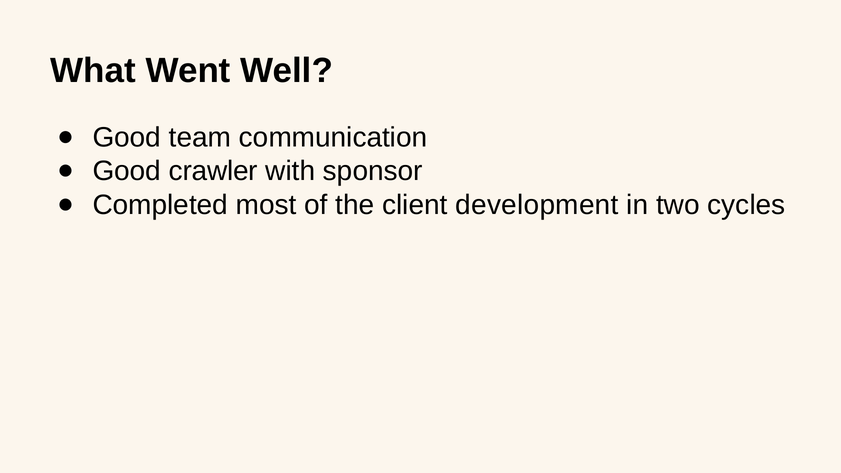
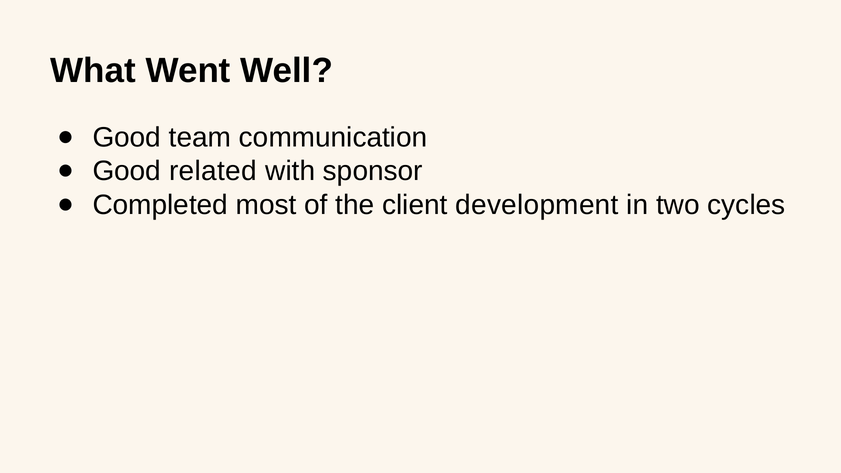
crawler: crawler -> related (213, 171)
